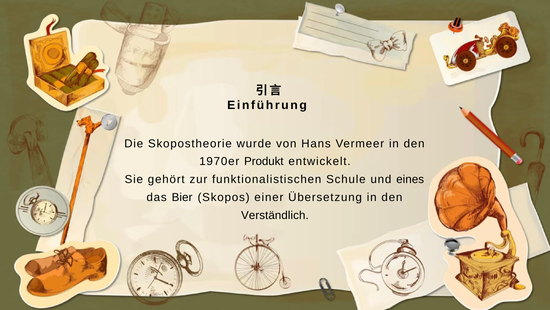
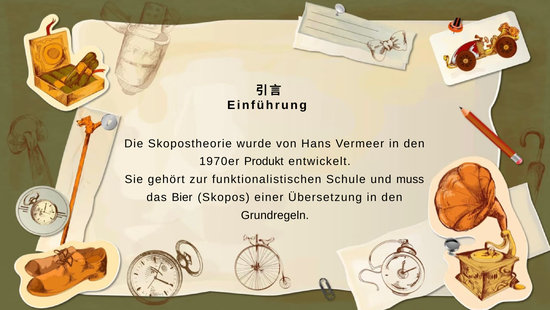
eines: eines -> muss (410, 179)
Verständlich: Verständlich -> Grundregeln (275, 215)
